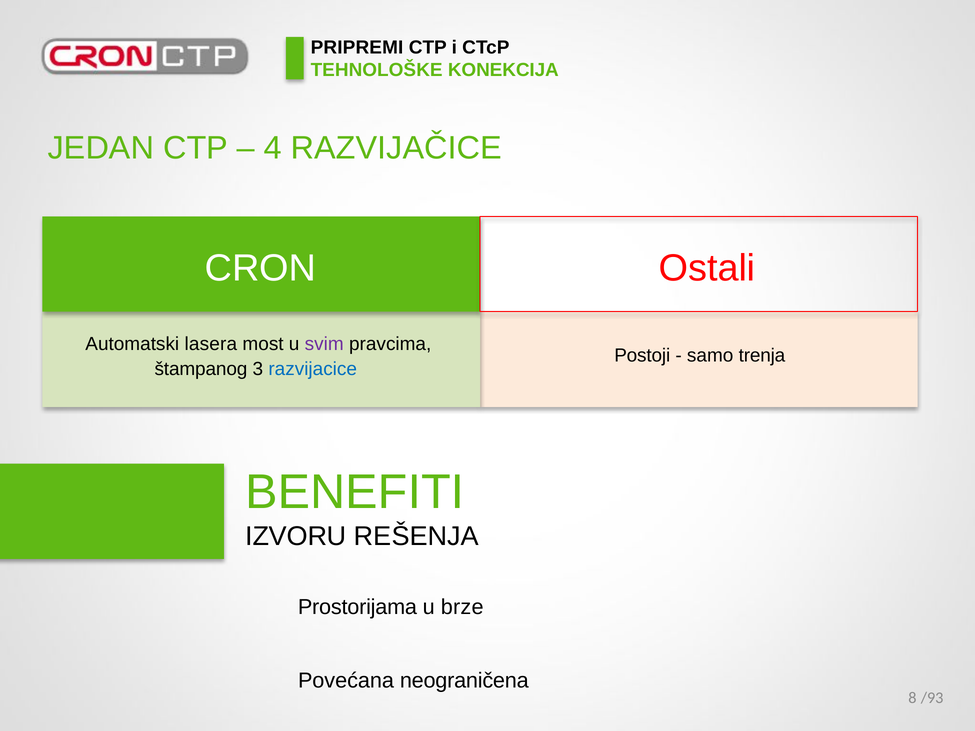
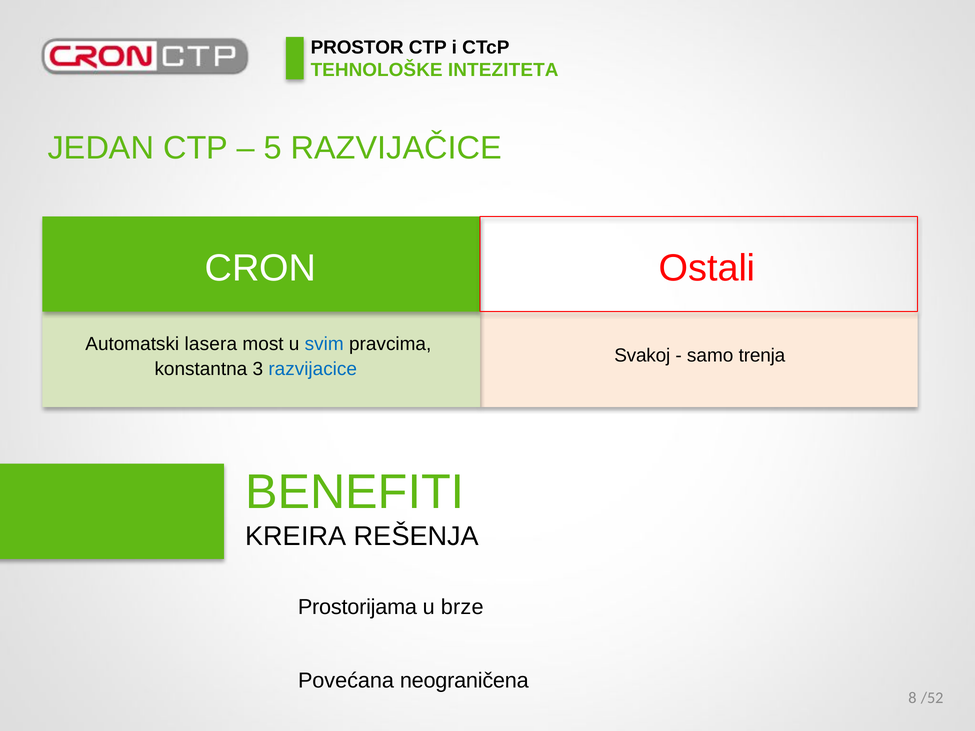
PRIPREMI: PRIPREMI -> PROSTOR (357, 47)
KONEKCIJA: KONEKCIJA -> INTEZITETA (503, 70)
4: 4 -> 5 (273, 148)
svim colour: purple -> blue (324, 344)
Postoji: Postoji -> Svakoj (642, 356)
štampanog: štampanog -> konstantna (201, 369)
IZVORU: IZVORU -> KREIRA (296, 536)
/93: /93 -> /52 (932, 698)
